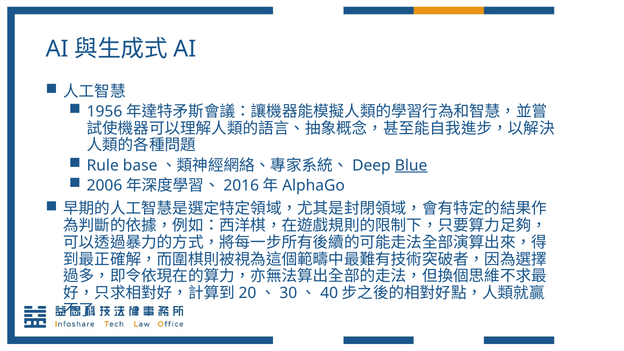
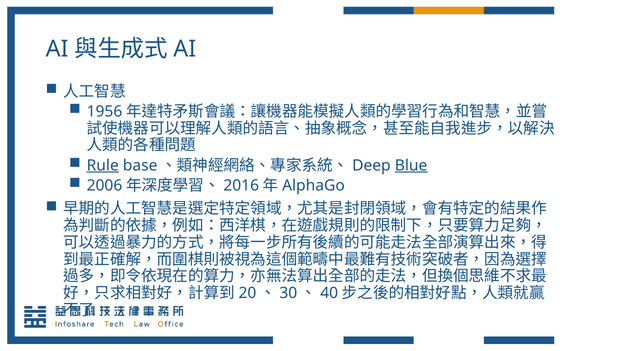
Rule underline: none -> present (103, 165)
